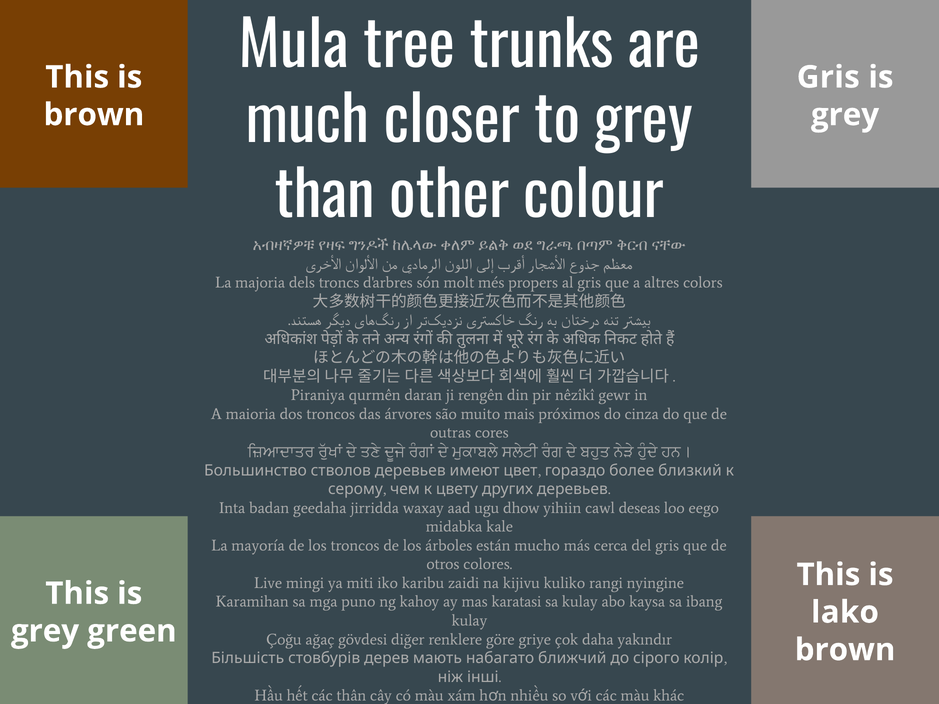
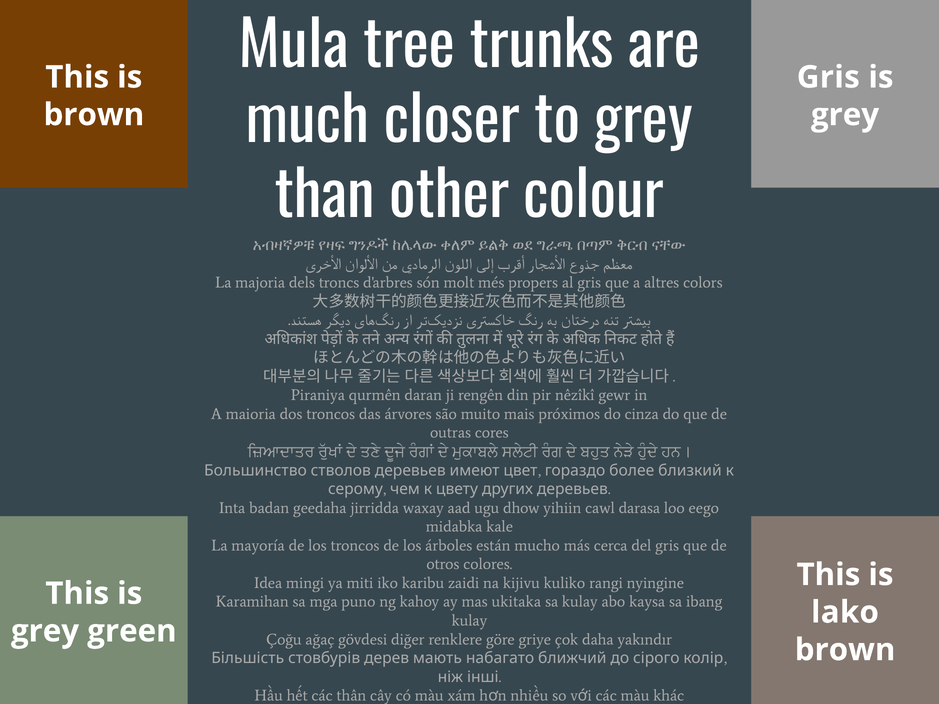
deseas: deseas -> darasa (639, 508)
Live: Live -> Idea (268, 583)
karatasi: karatasi -> ukitaka (516, 602)
